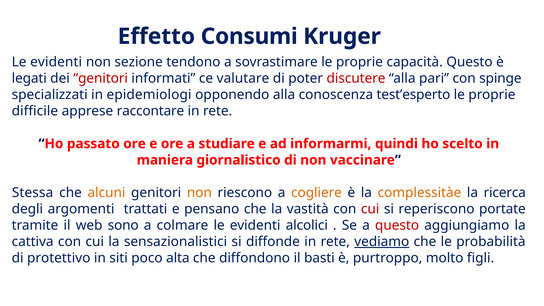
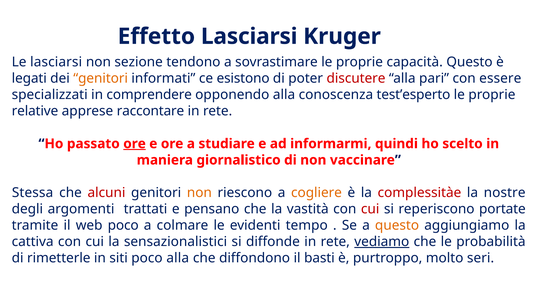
Effetto Consumi: Consumi -> Lasciarsi (249, 36)
evidenti: evidenti -> lasciarsi (56, 62)
genitori colour: red -> orange (101, 78)
valutare: valutare -> esistono (243, 78)
spinge: spinge -> essere (500, 78)
epidemiologi: epidemiologi -> comprendere (149, 95)
difficile: difficile -> relative (35, 111)
ore underline: none -> present (135, 144)
alcuni colour: orange -> red (106, 192)
complessitàe colour: orange -> red (419, 192)
ricerca: ricerca -> nostre (505, 192)
web sono: sono -> poco (123, 225)
alcolici: alcolici -> tempo (307, 225)
questo colour: red -> orange (397, 225)
protettivo: protettivo -> rimetterle (59, 258)
poco alta: alta -> alla (178, 258)
figli: figli -> seri (481, 258)
